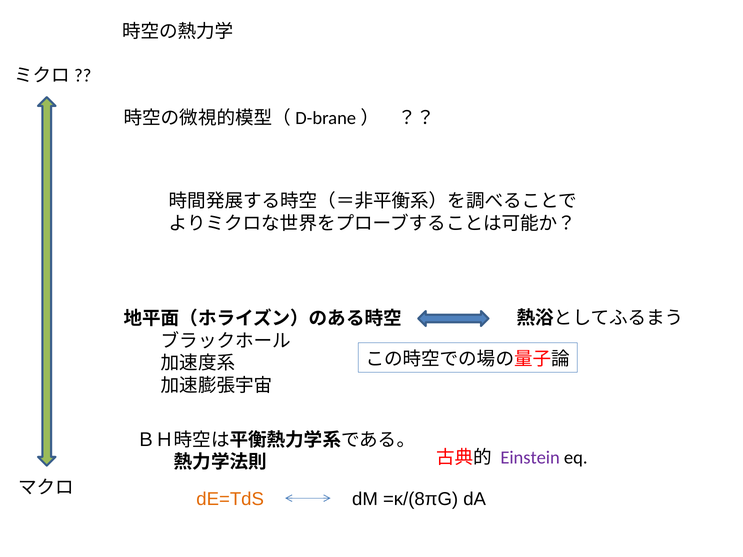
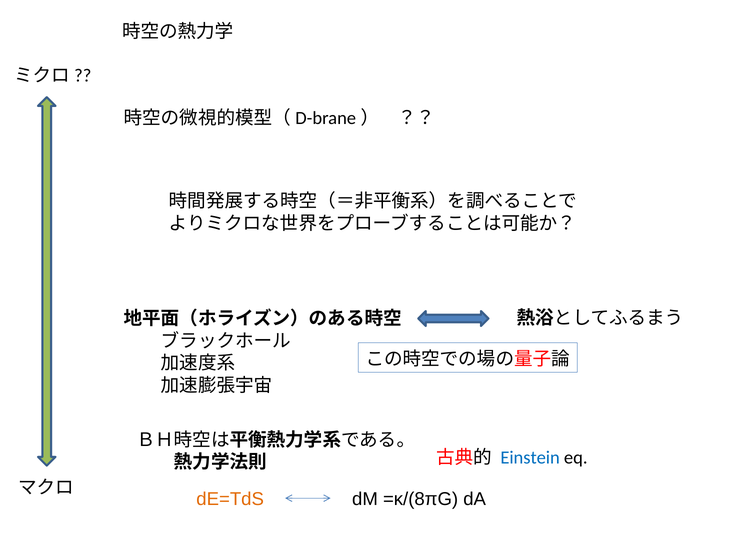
Einstein colour: purple -> blue (530, 458)
